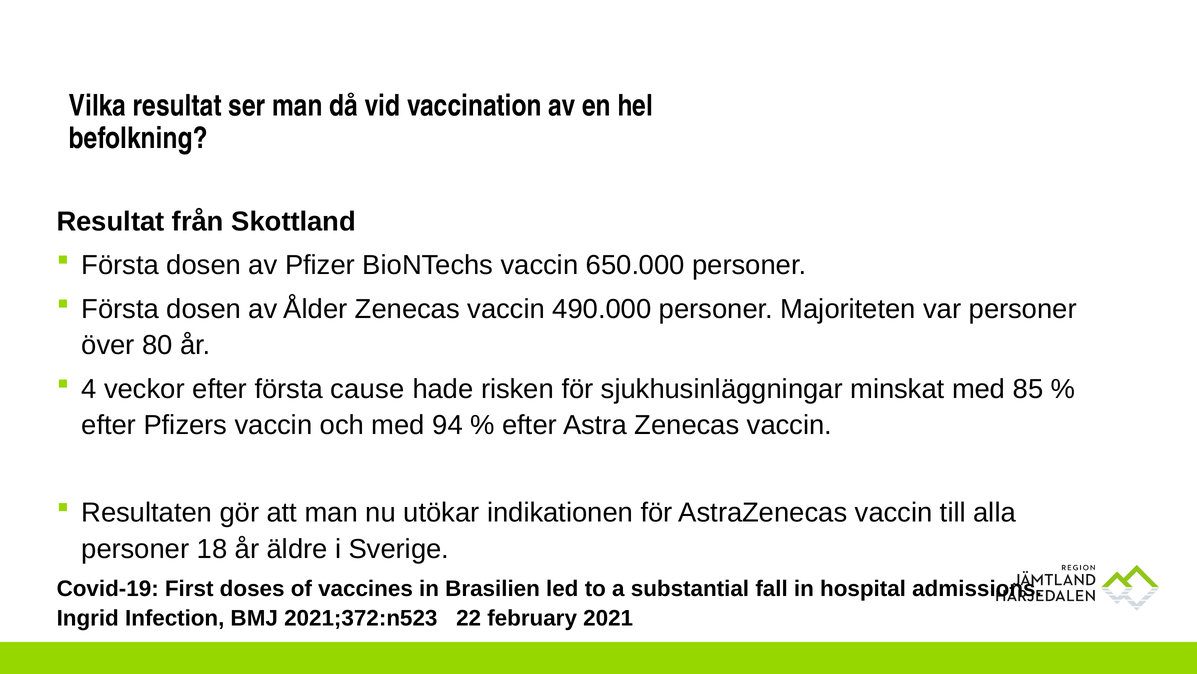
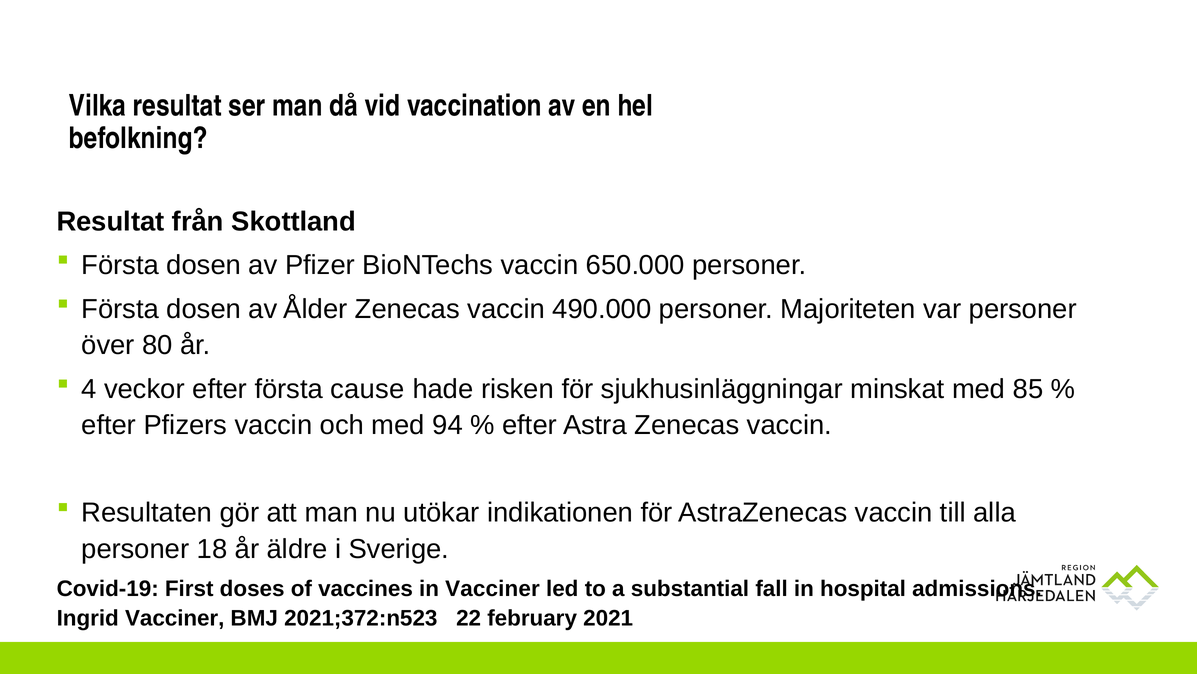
in Brasilien: Brasilien -> Vacciner (492, 588)
Ingrid Infection: Infection -> Vacciner (175, 618)
